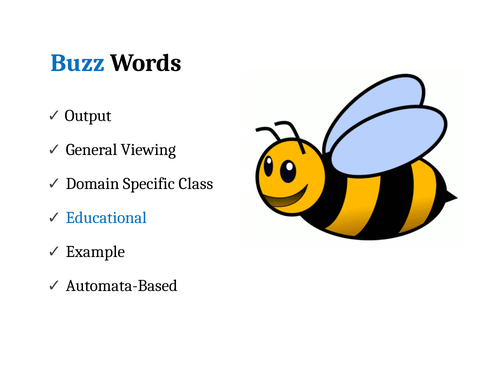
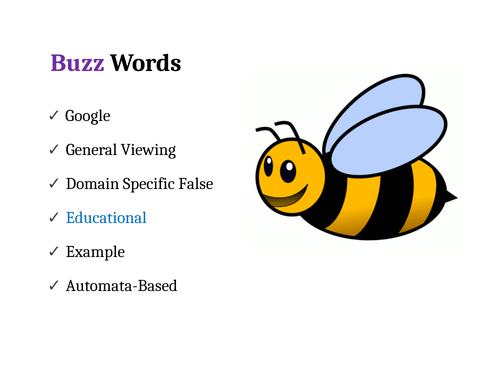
Buzz colour: blue -> purple (78, 63)
Output: Output -> Google (88, 116)
Class: Class -> False (196, 184)
